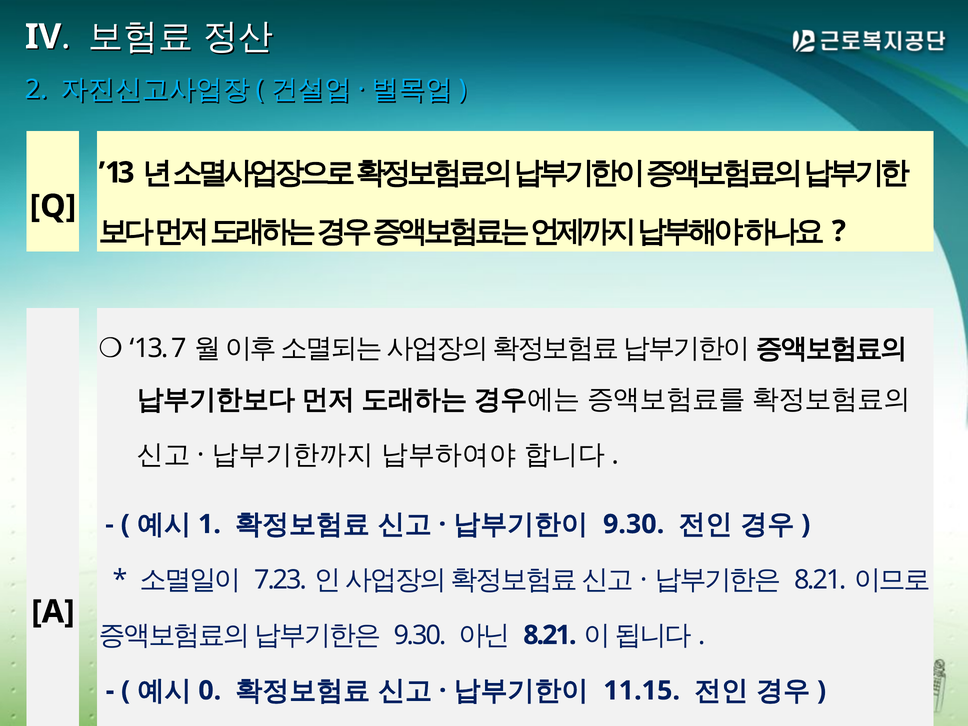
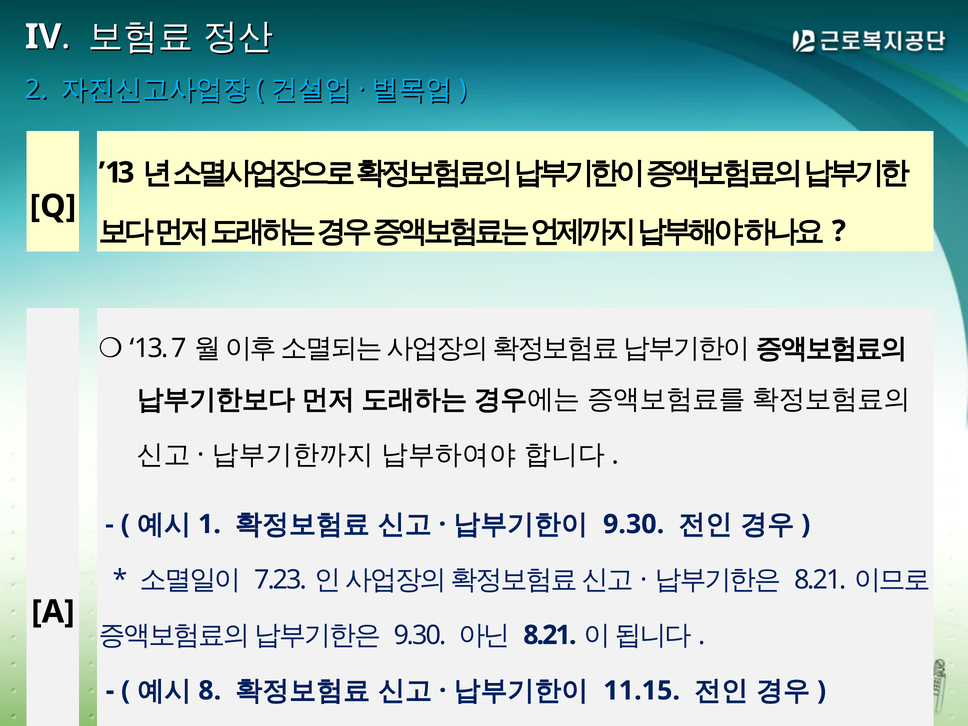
0: 0 -> 8 (210, 691)
